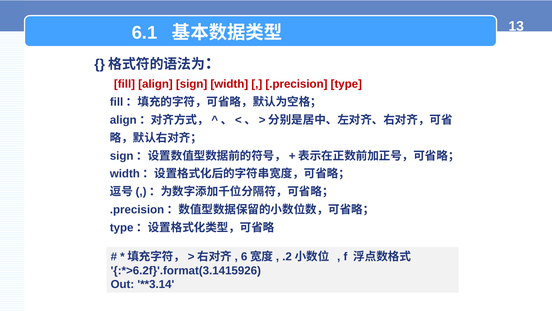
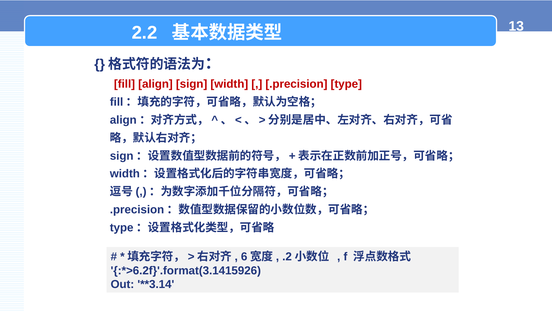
6.1: 6.1 -> 2.2 (145, 33)
